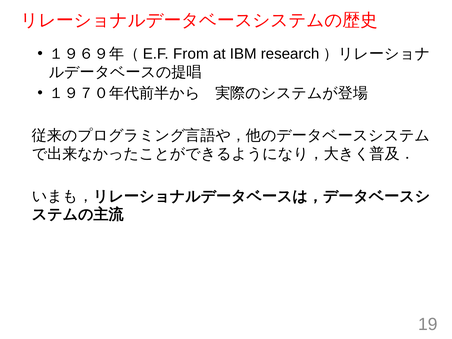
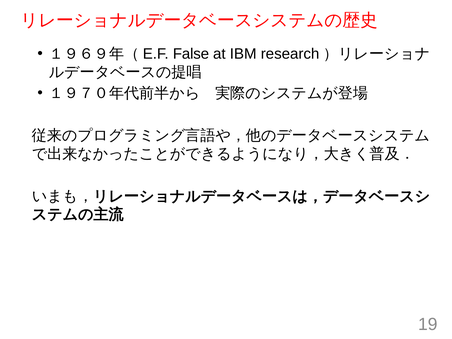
From: From -> False (191, 54)
